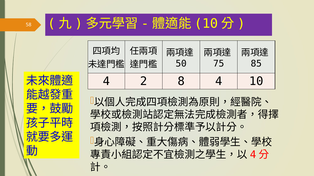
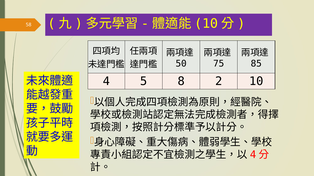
2: 2 -> 5 (144, 82)
8 4: 4 -> 2 (219, 82)
